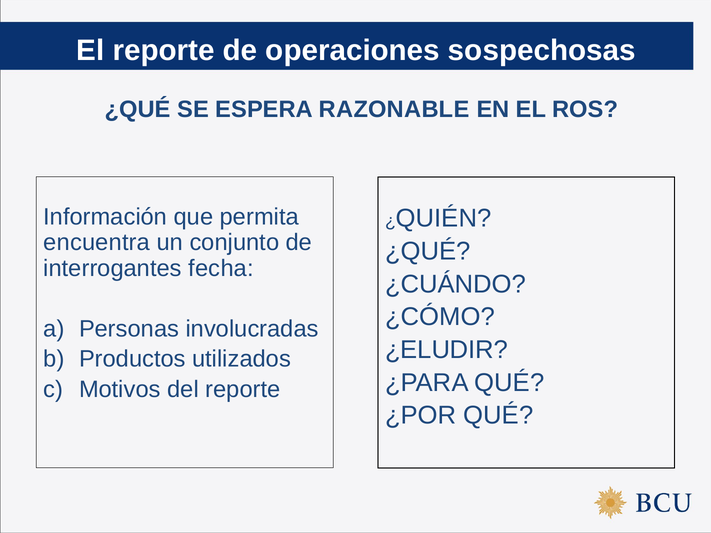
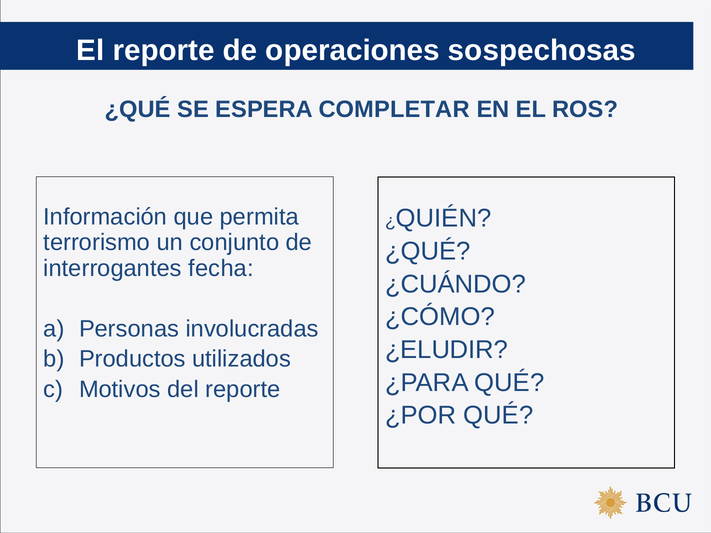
RAZONABLE: RAZONABLE -> COMPLETAR (394, 109)
encuentra: encuentra -> terrorismo (97, 243)
